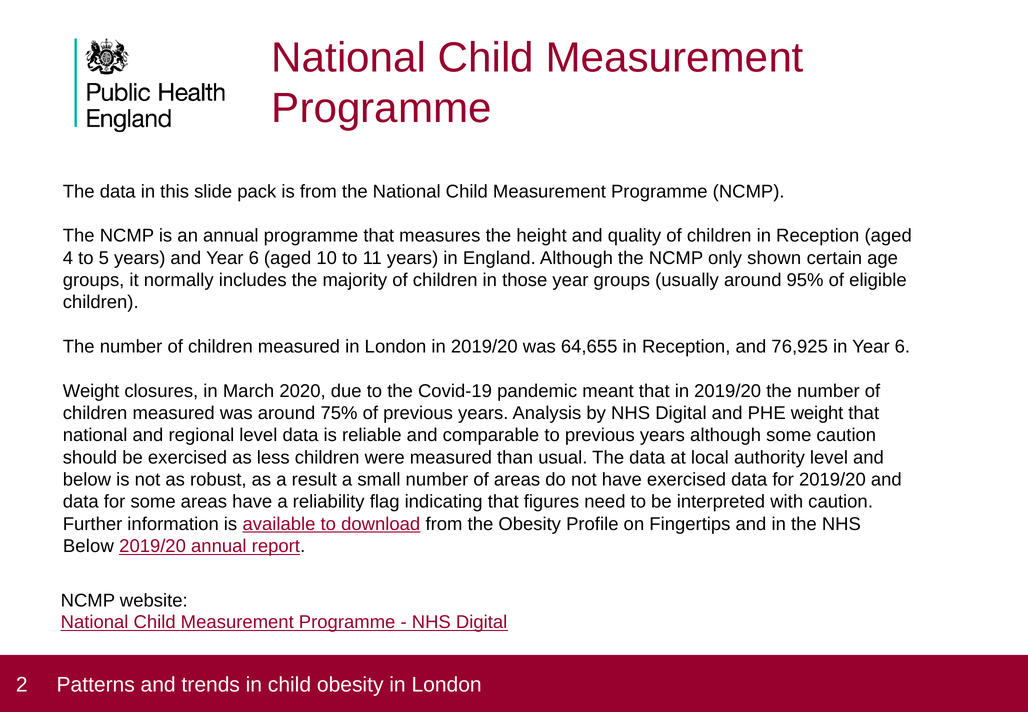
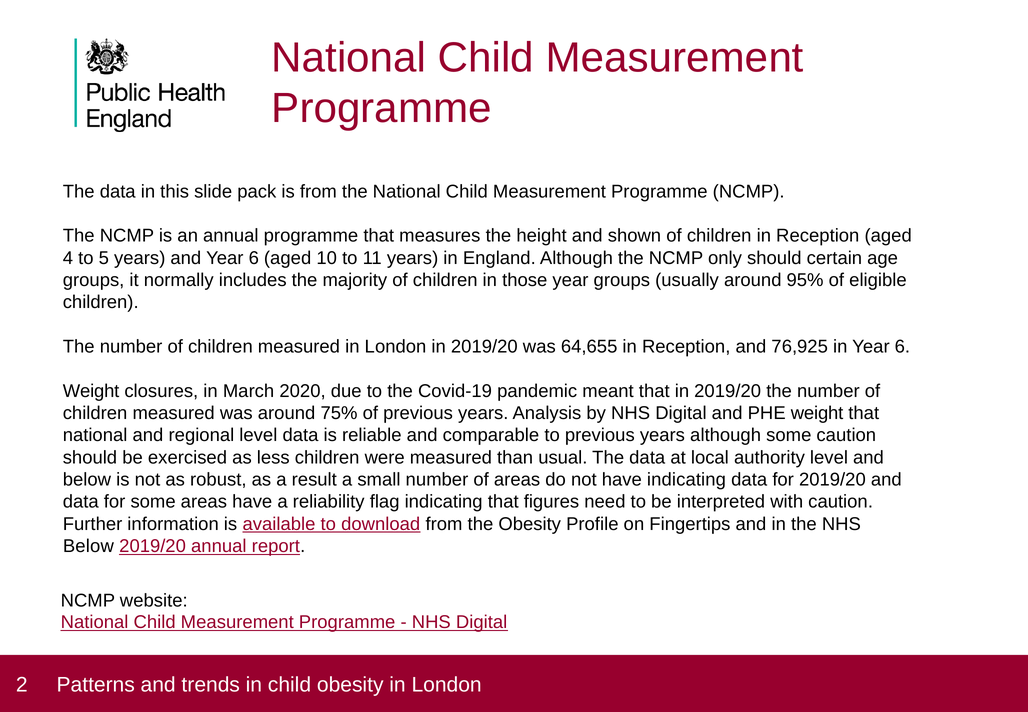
quality: quality -> shown (634, 236)
only shown: shown -> should (774, 258)
have exercised: exercised -> indicating (686, 479)
